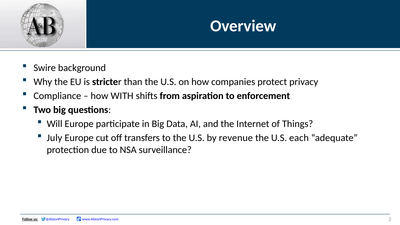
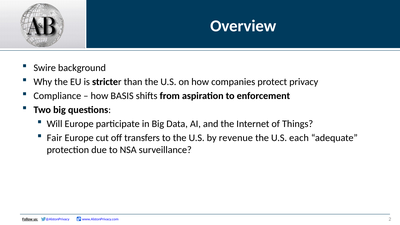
WITH: WITH -> BASIS (122, 96)
July: July -> Fair (54, 138)
